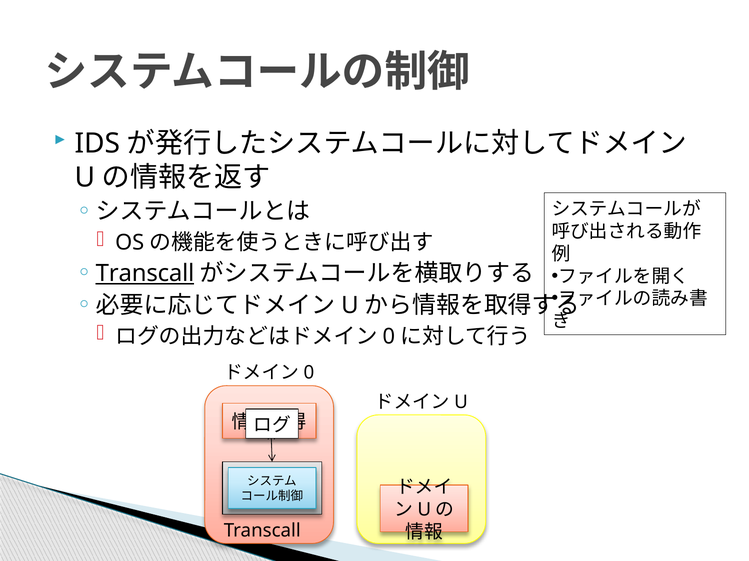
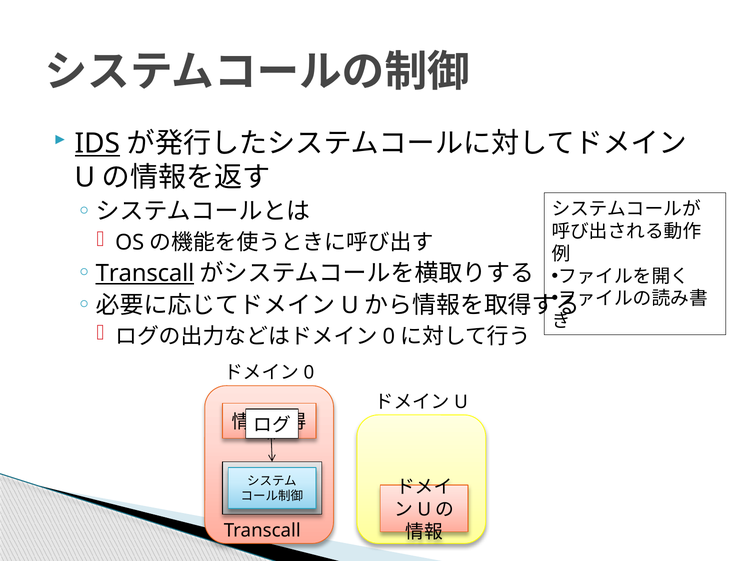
IDS underline: none -> present (97, 144)
